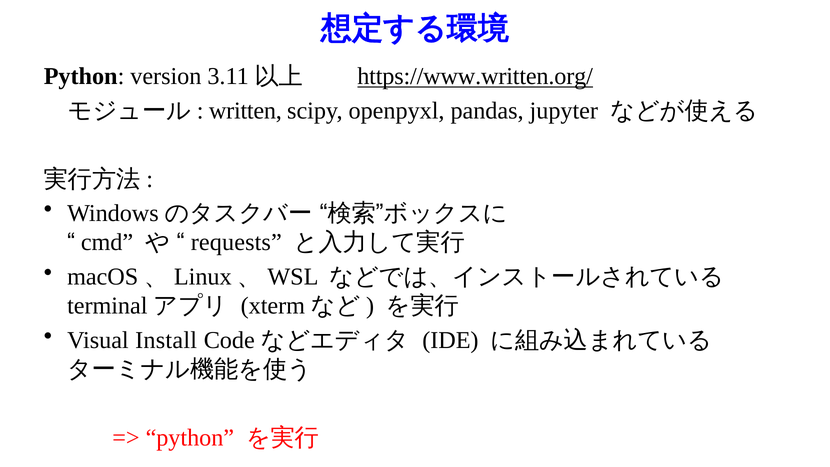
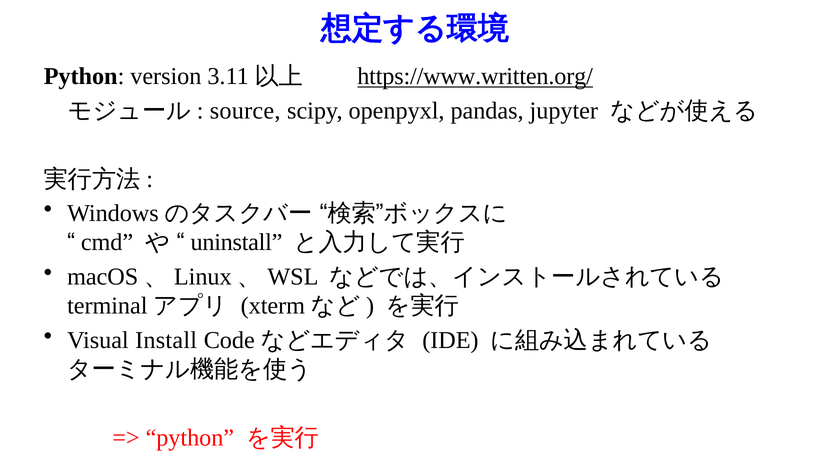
written: written -> source (245, 111)
requests: requests -> uninstall (236, 242)
